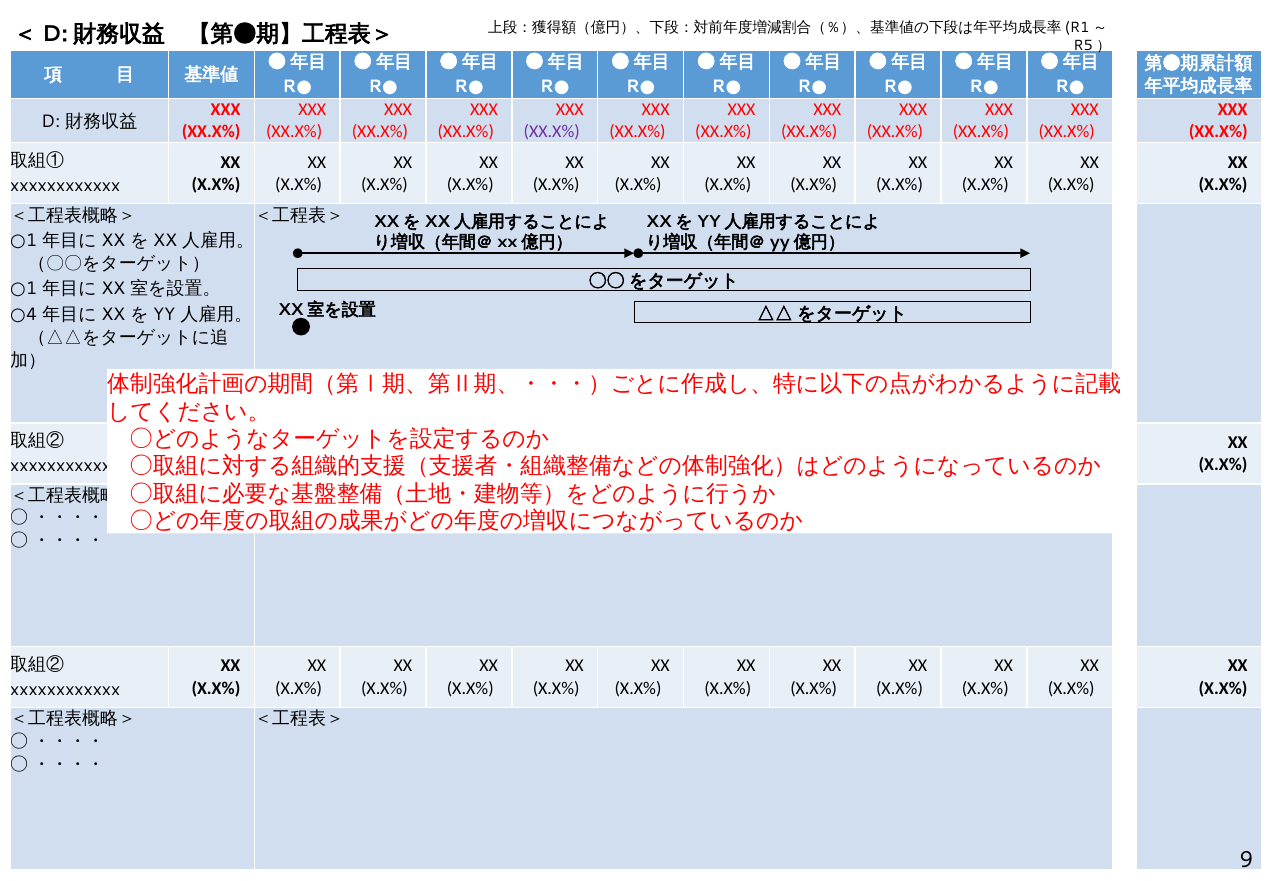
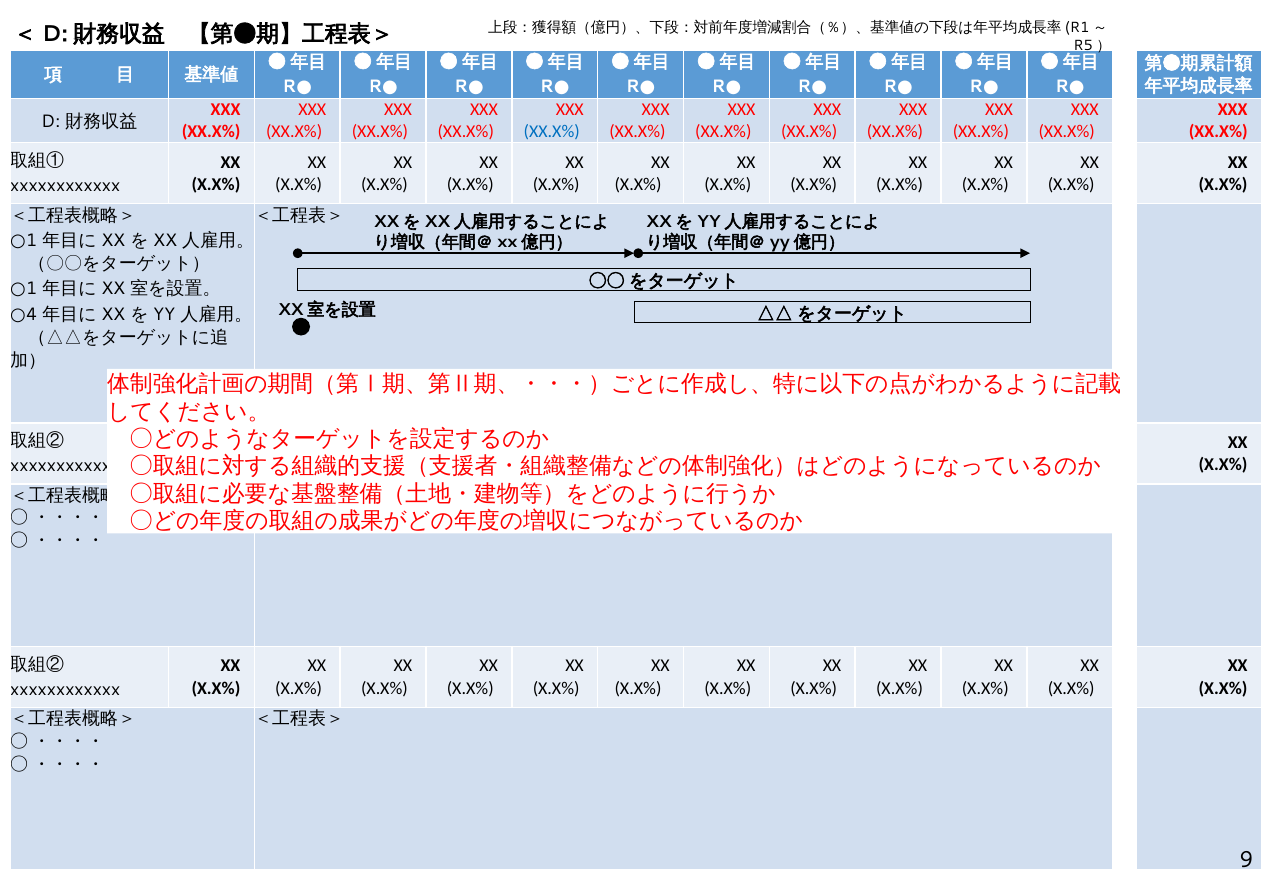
XX.X% colour: purple -> blue (552, 132)
